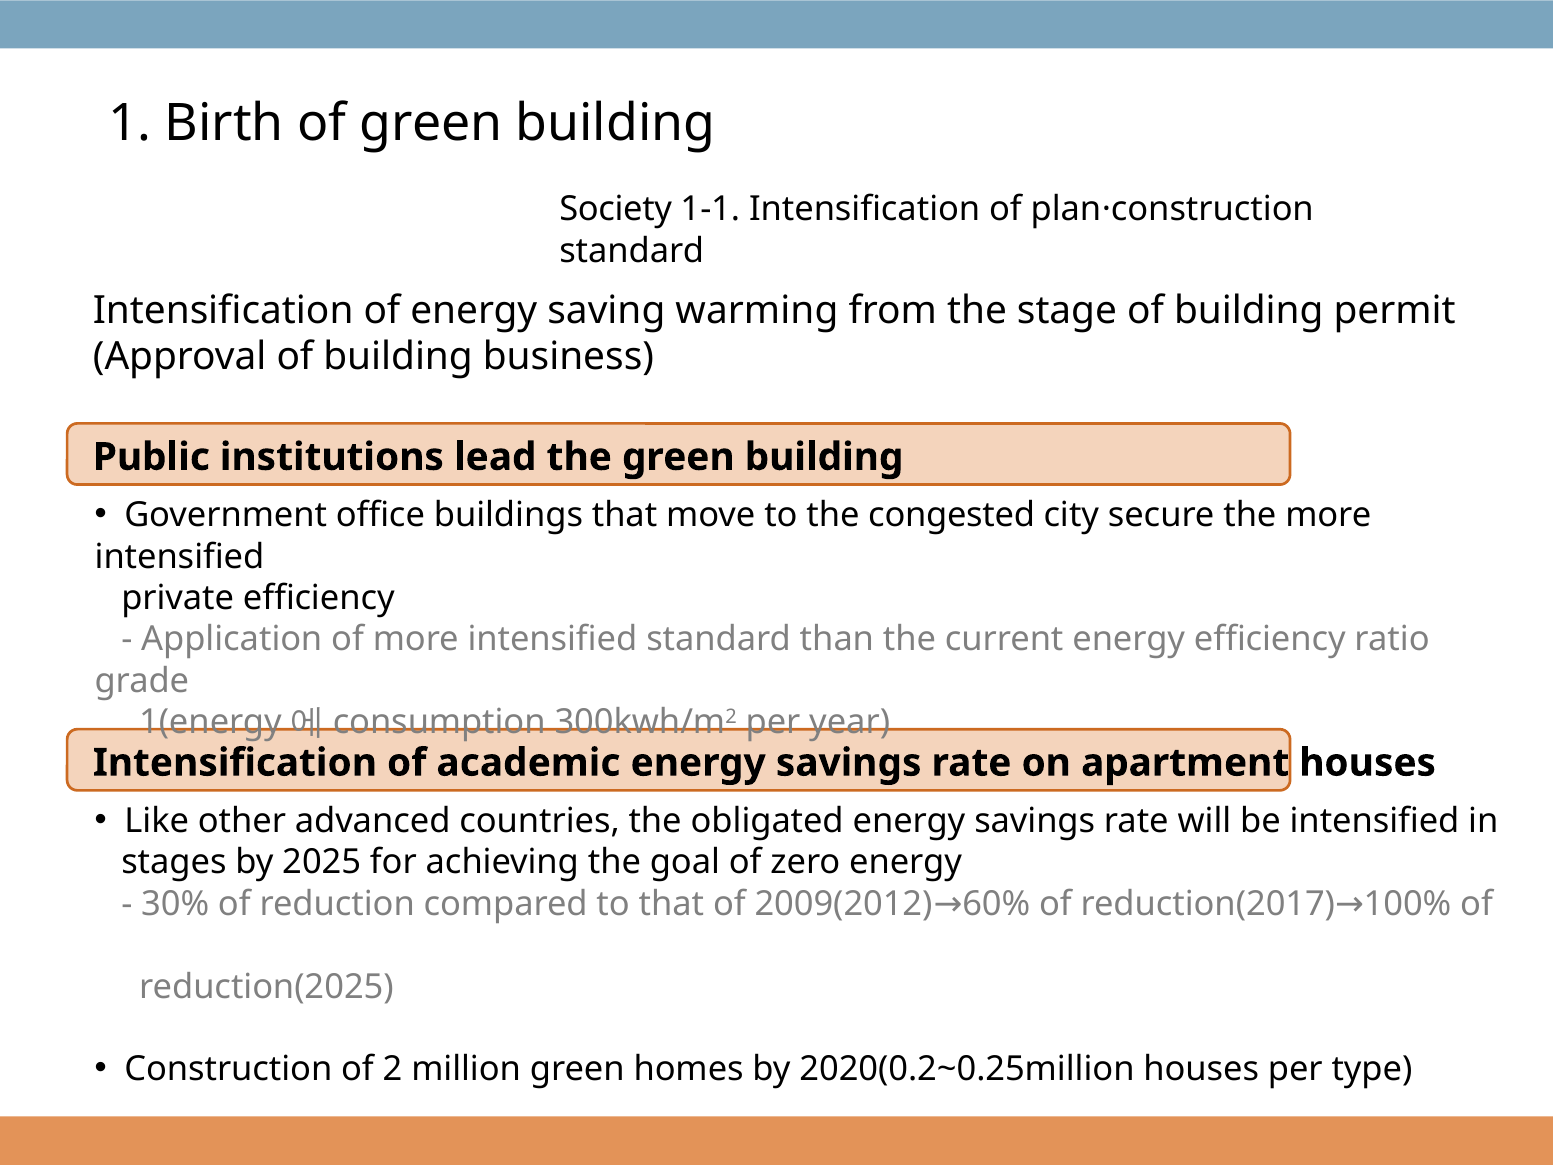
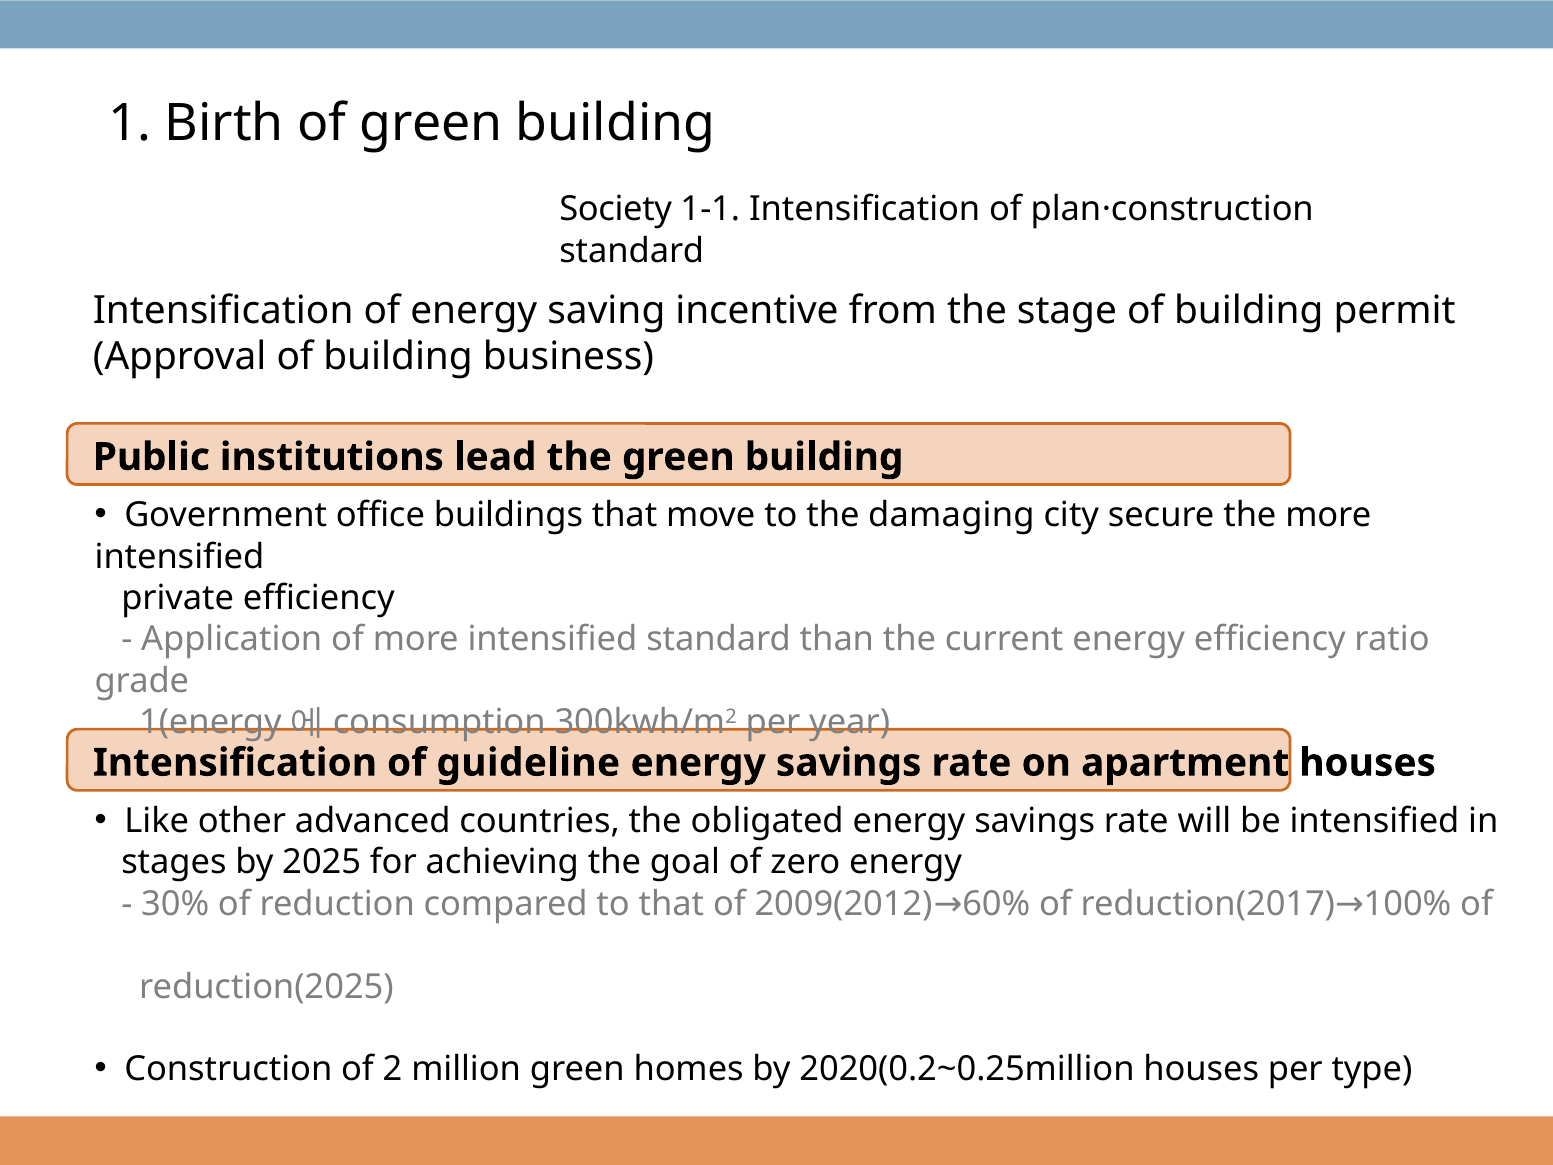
warming: warming -> incentive (757, 310)
congested: congested -> damaging (951, 515)
academic: academic -> guideline (528, 763)
